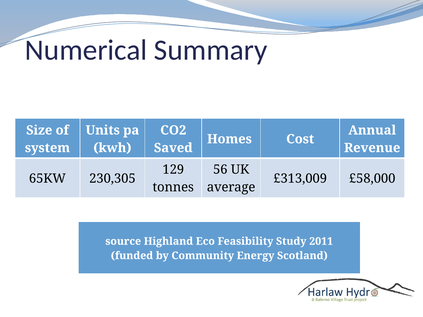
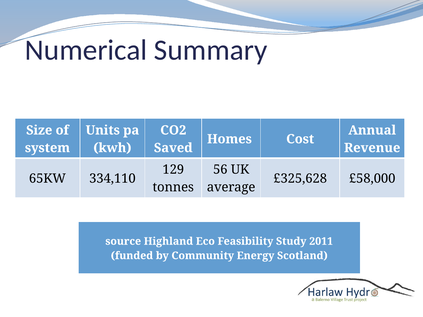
230,305: 230,305 -> 334,110 (112, 179)
£313,009: £313,009 -> £325,628 (300, 179)
